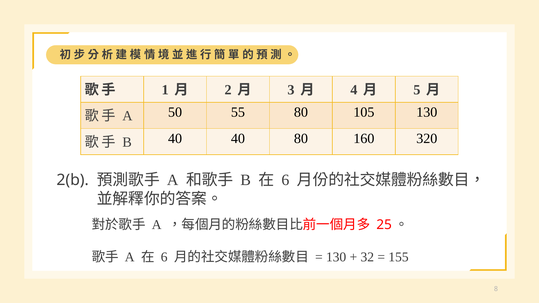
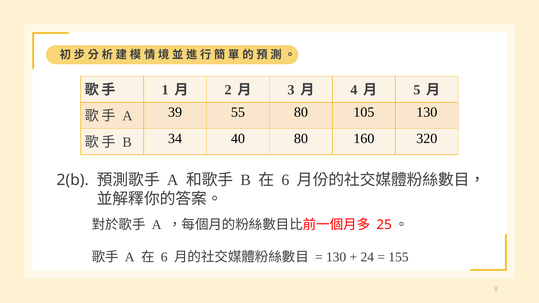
50: 50 -> 39 (175, 112)
B 40: 40 -> 34 (175, 138)
32: 32 -> 24 (367, 257)
